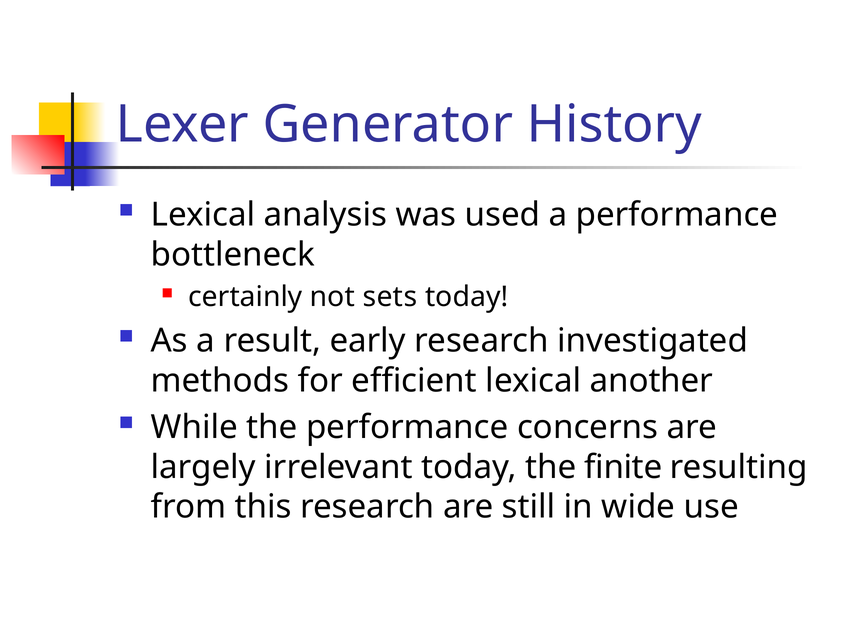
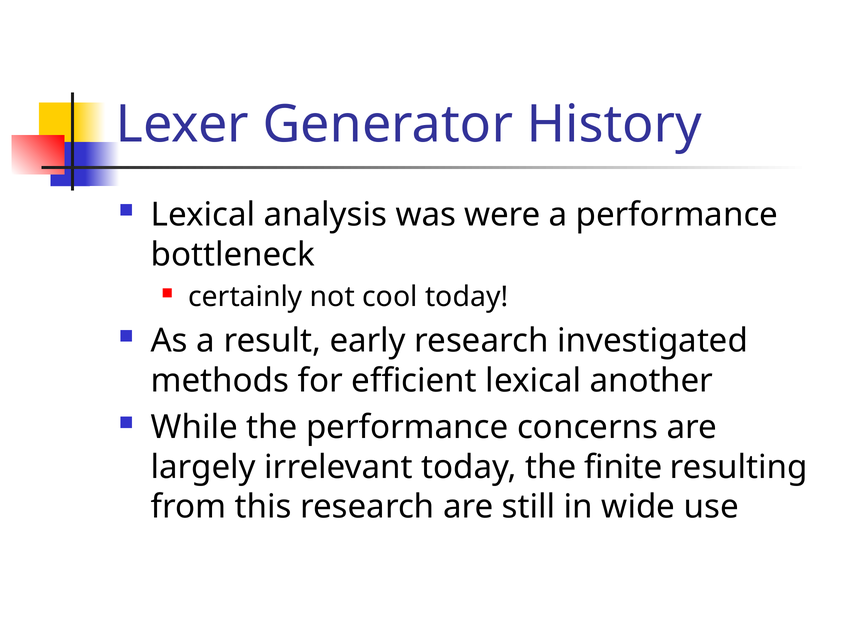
used: used -> were (503, 215)
sets: sets -> cool (390, 297)
